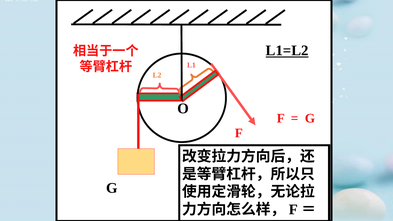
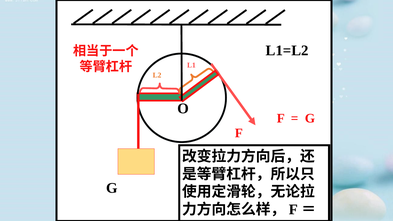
L1=L2 underline: present -> none (287, 51)
